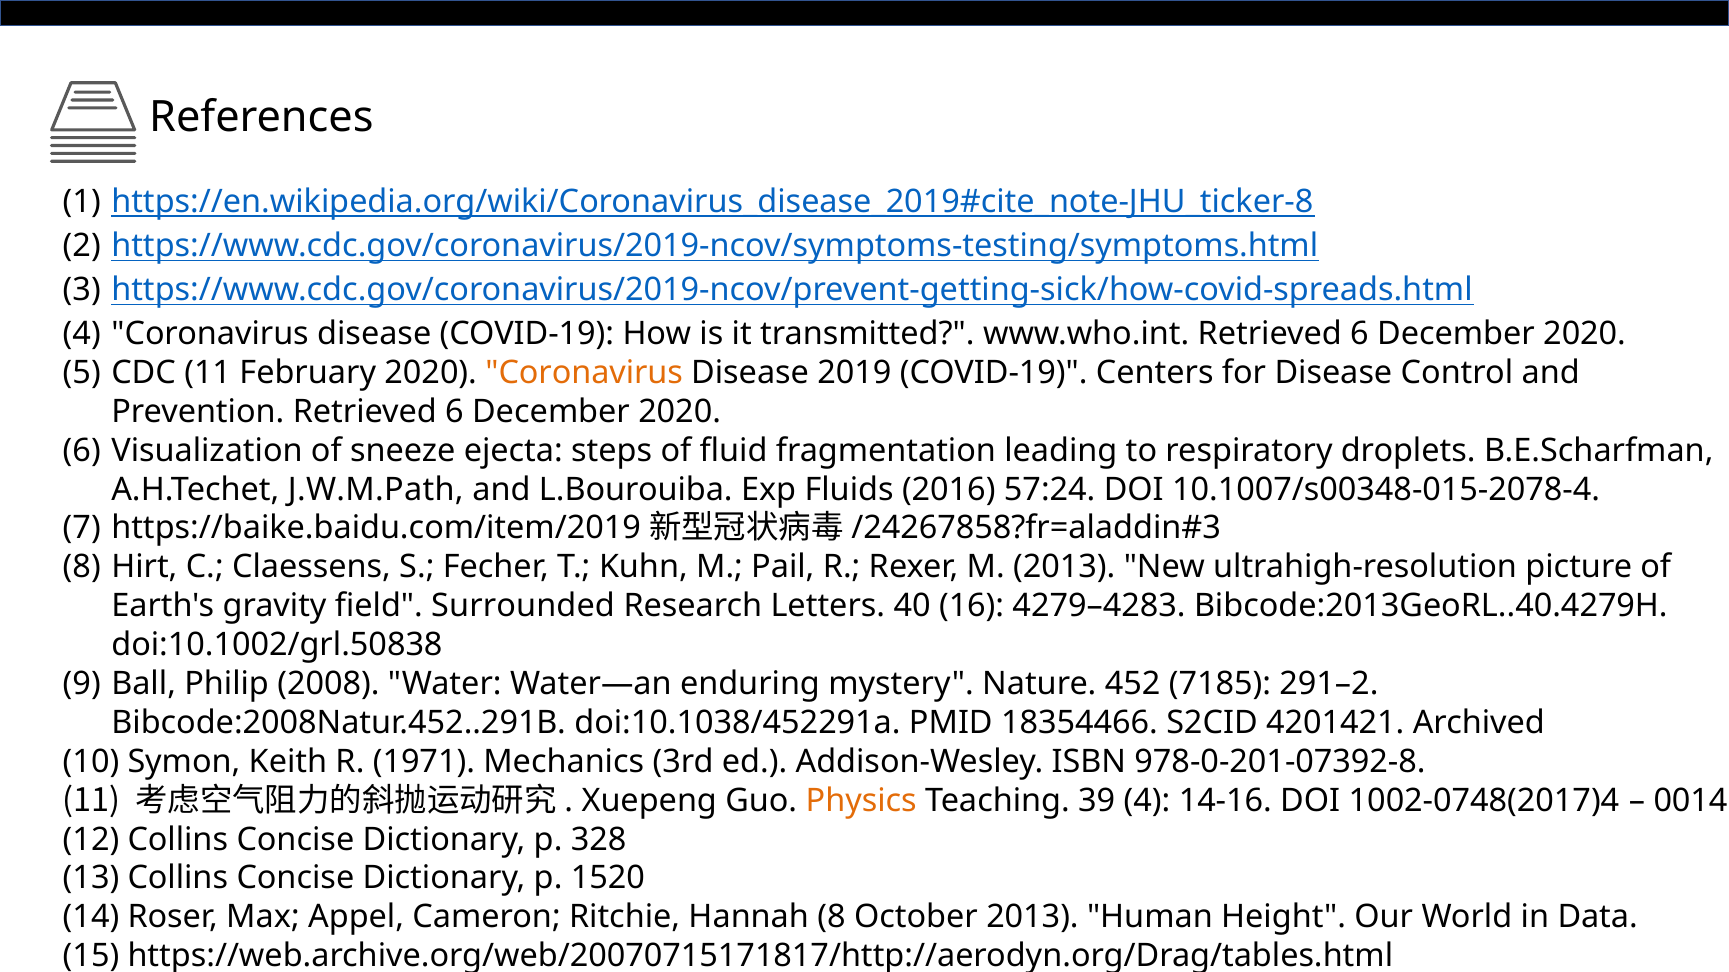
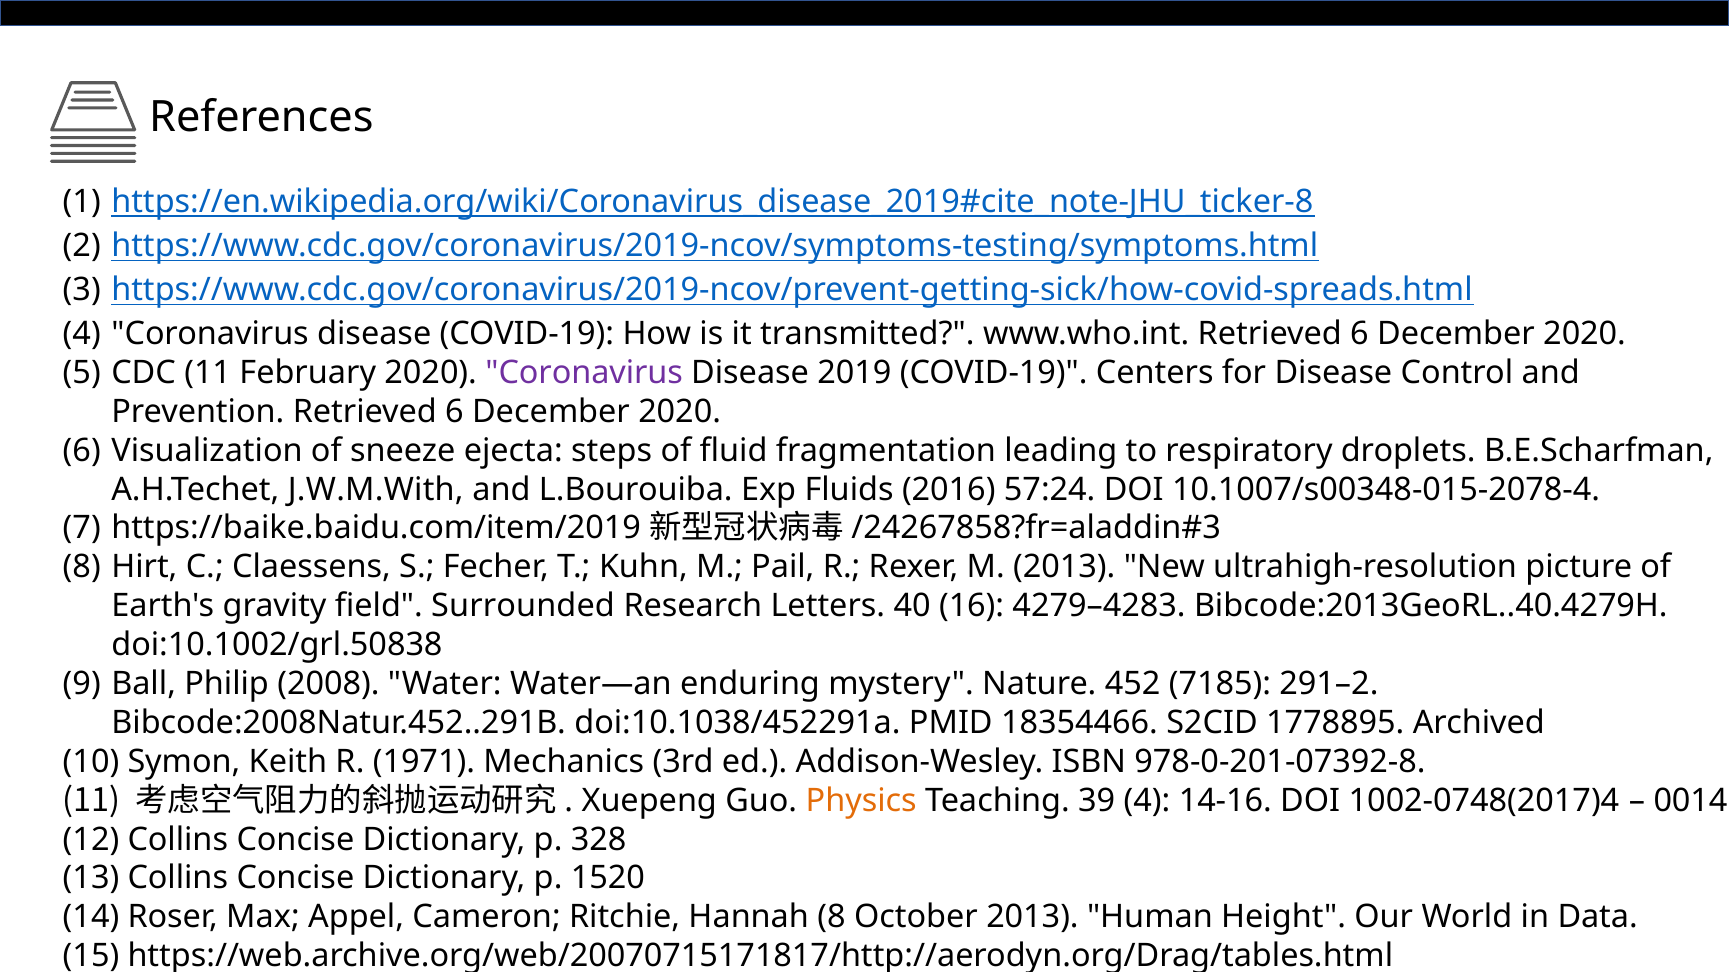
Coronavirus colour: orange -> purple (584, 373)
J.W.M.Path: J.W.M.Path -> J.W.M.With (376, 490)
4201421: 4201421 -> 1778895 (1335, 723)
